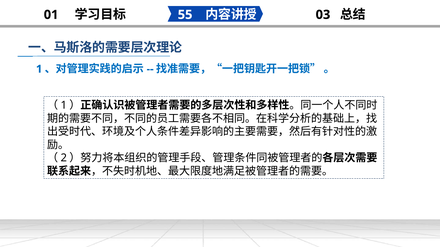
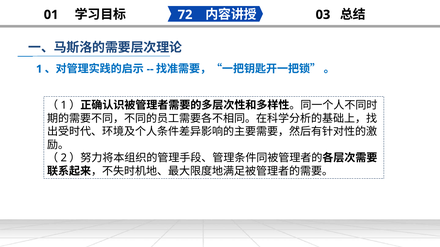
55: 55 -> 72 (185, 15)
